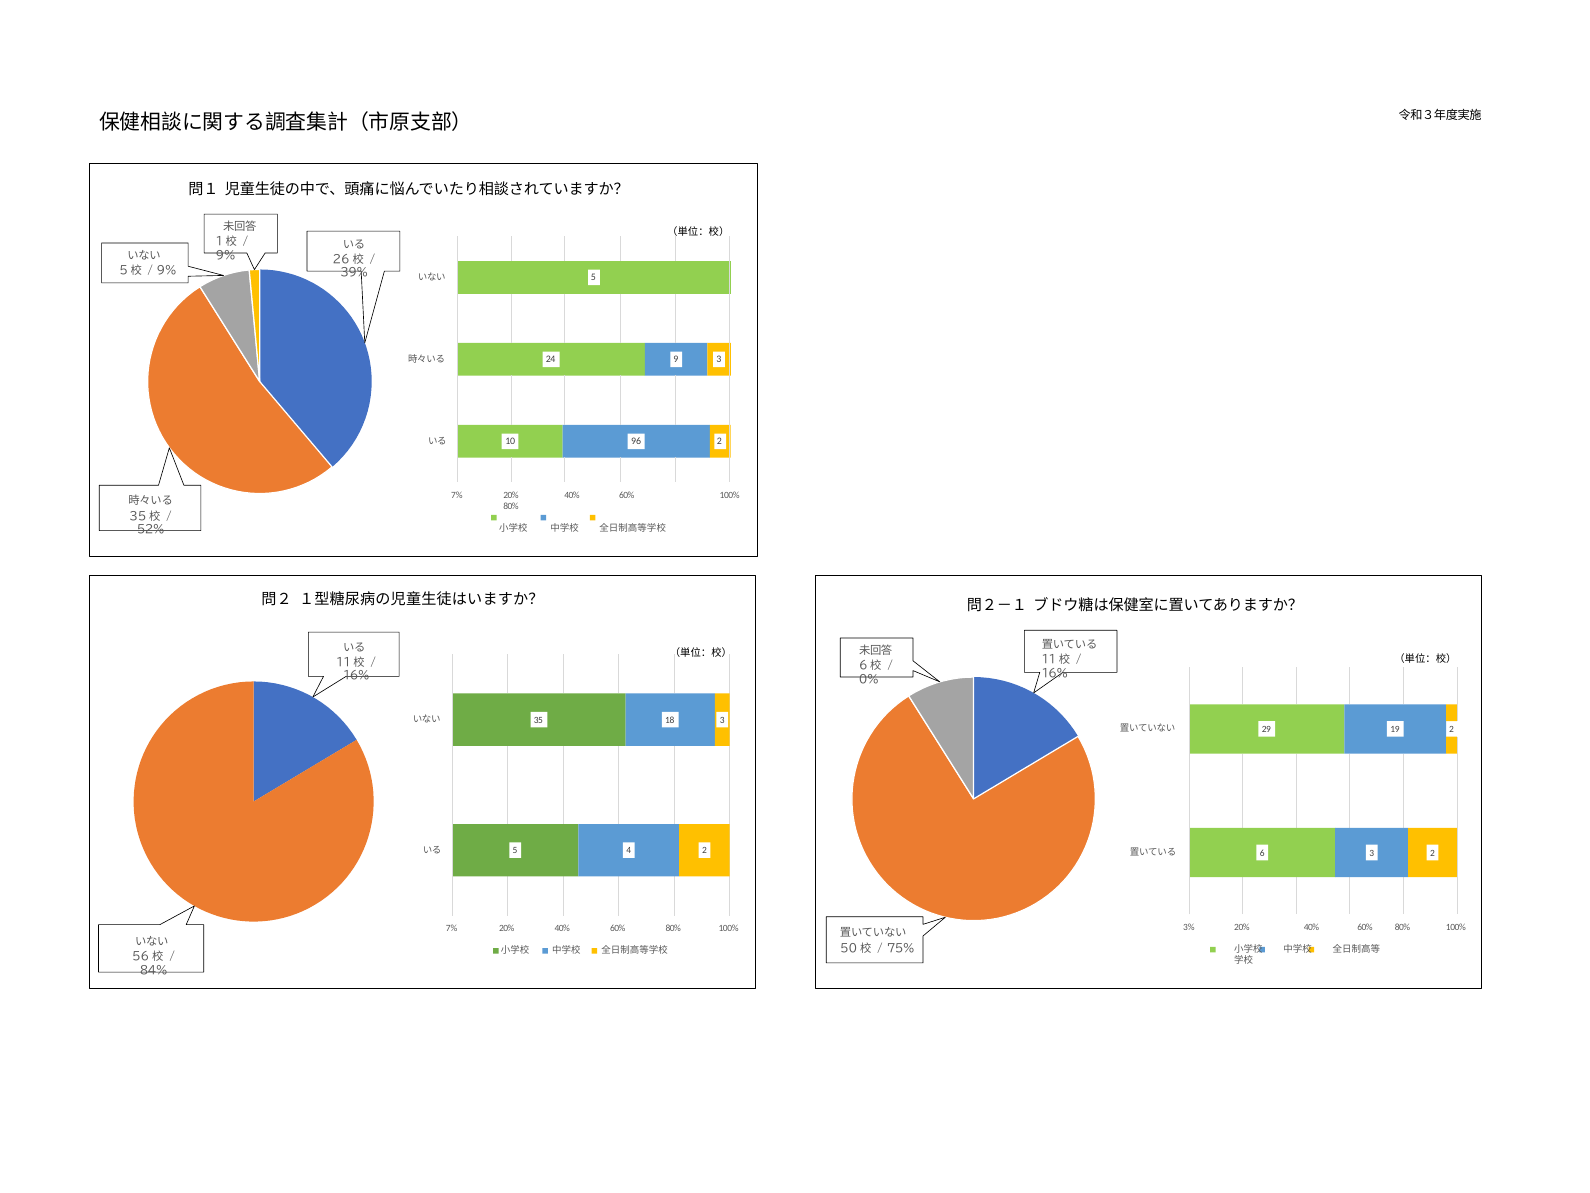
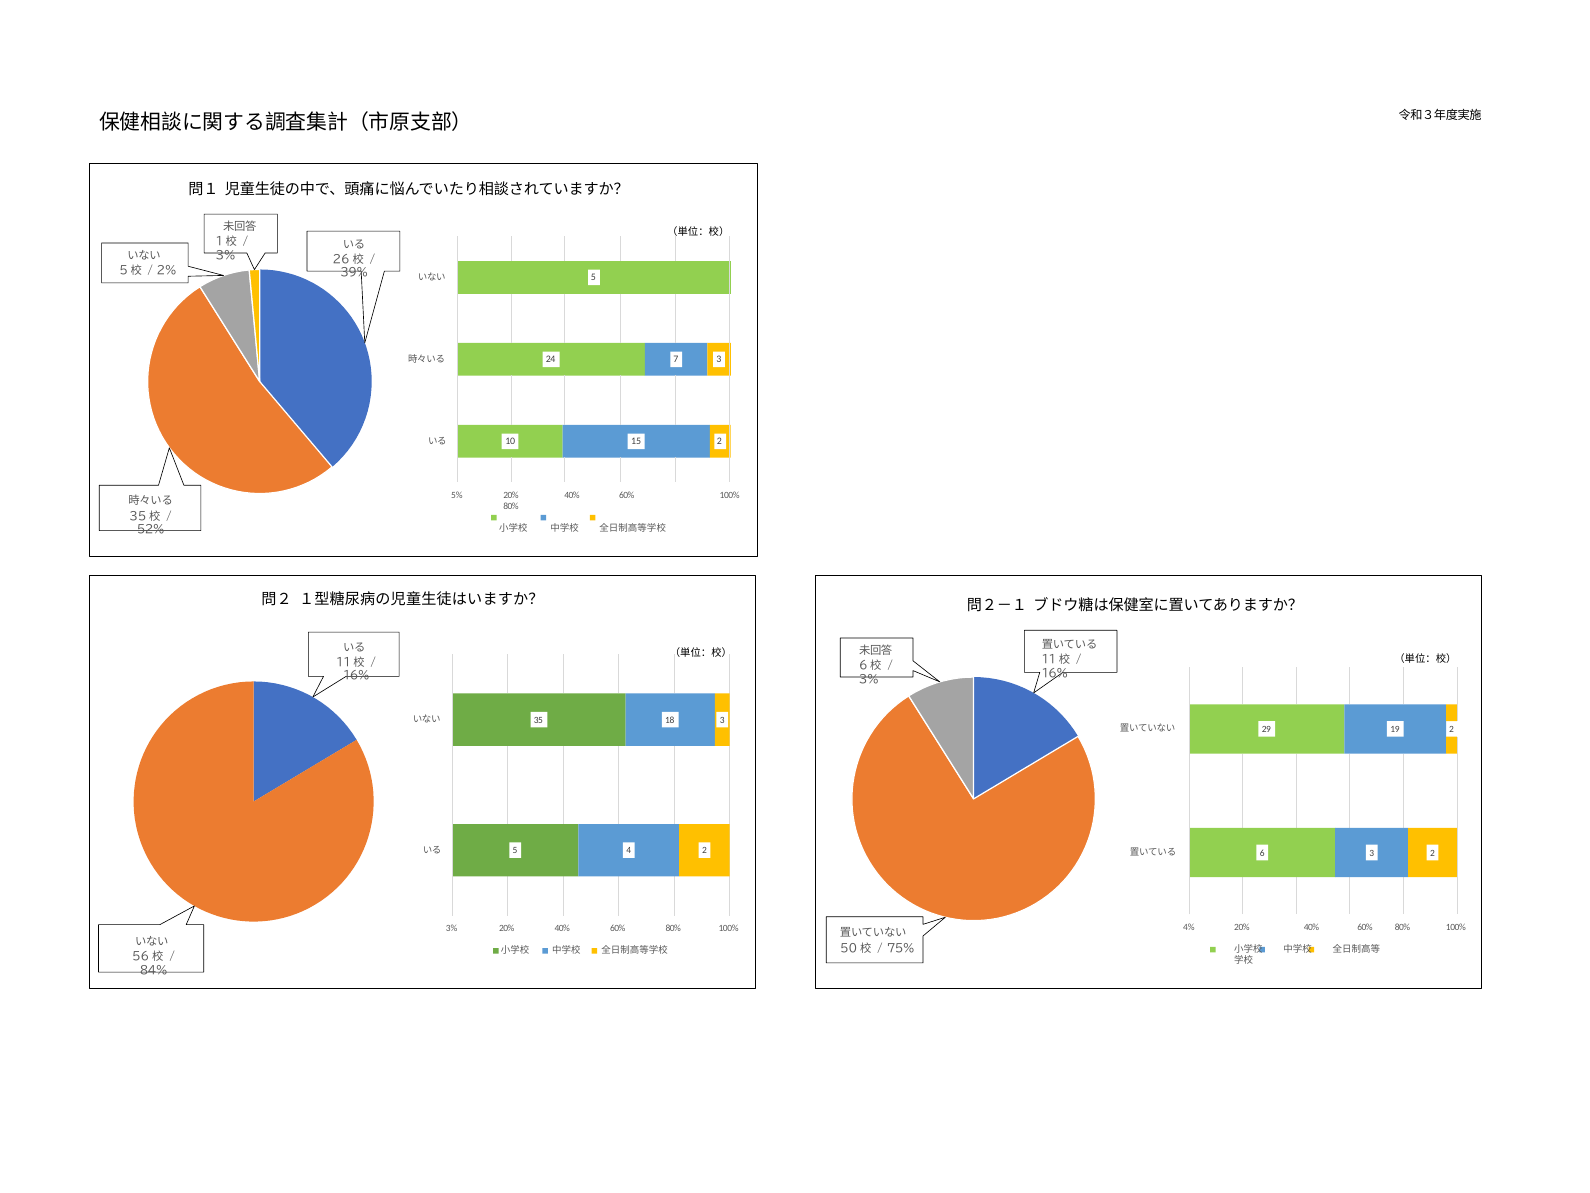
9%: 9% -> 3% (226, 255)
9%: 9% -> 2% (167, 271)
9: 9 -> 7 (676, 359)
96: 96 -> 15 (636, 441)
7%: 7% -> 5% (457, 495)
0%: 0% -> 3% (869, 679)
3%: 3% -> 4% (1189, 927)
7%: 7% -> 3% (452, 928)
